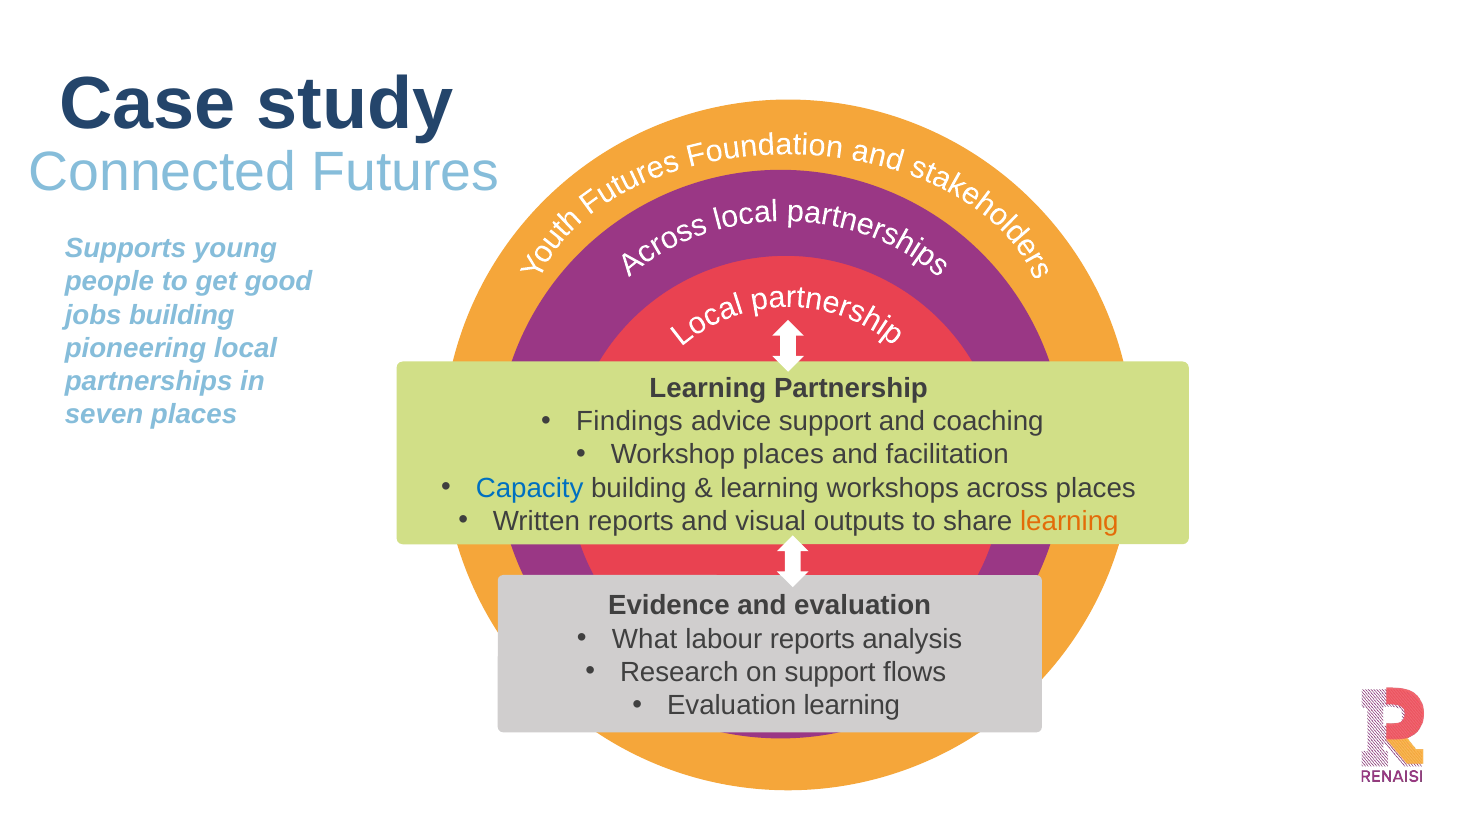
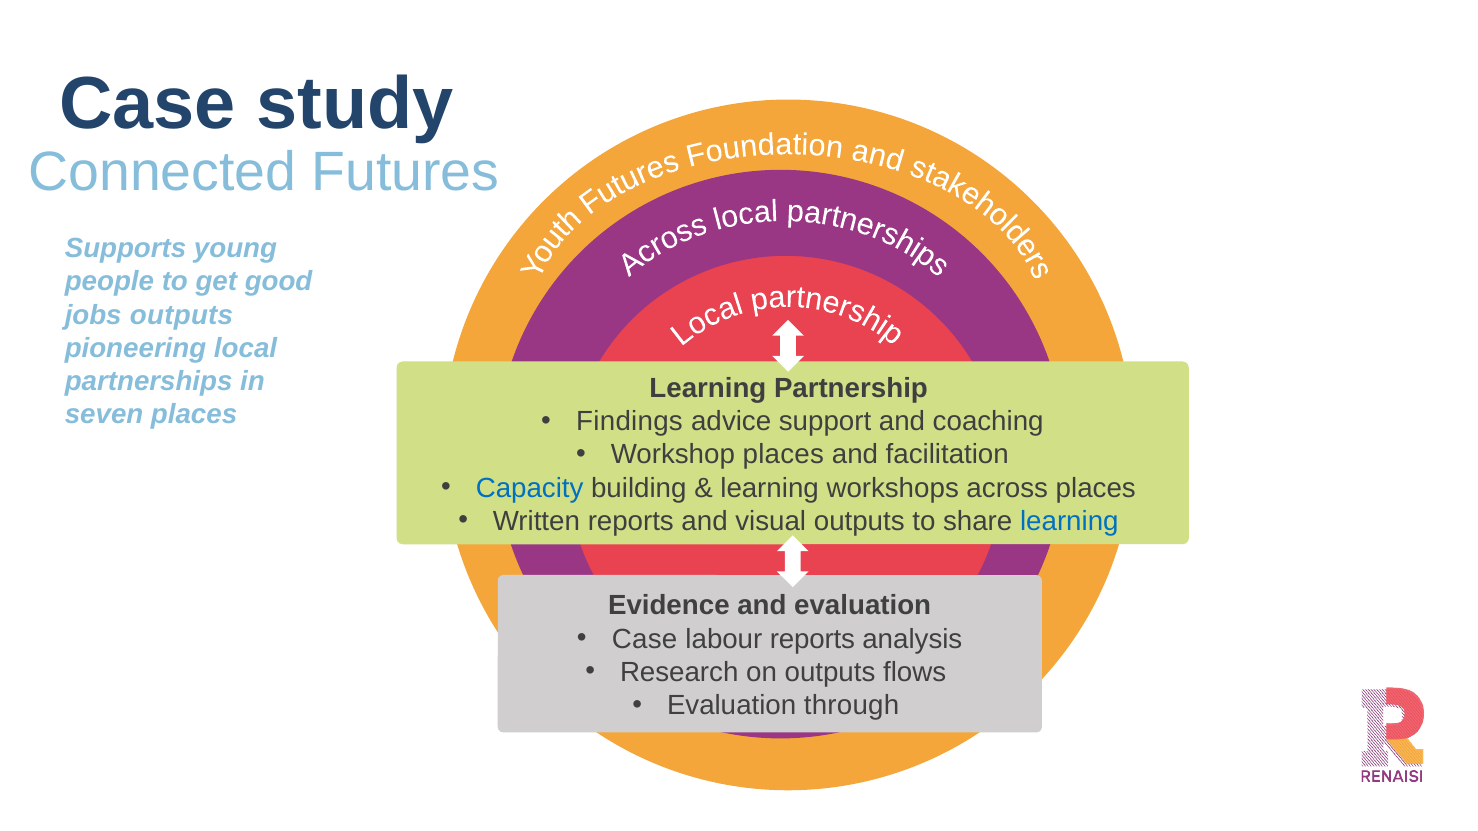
jobs building: building -> outputs (182, 315)
learning colour: orange -> blue (1069, 521)
What: What -> Case (645, 639)
on support: support -> outputs (830, 672)
Evaluation learning: learning -> through (852, 706)
